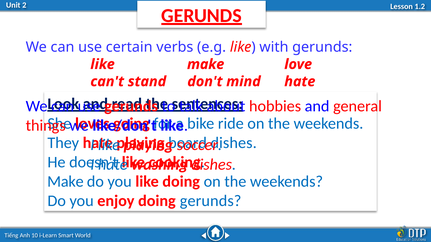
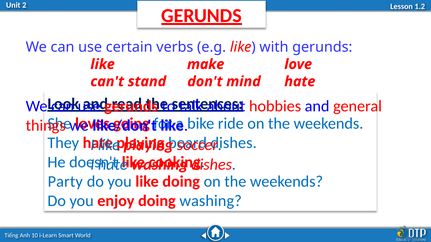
Make: Make -> Party (65, 182)
doing gerunds: gerunds -> washing (211, 201)
